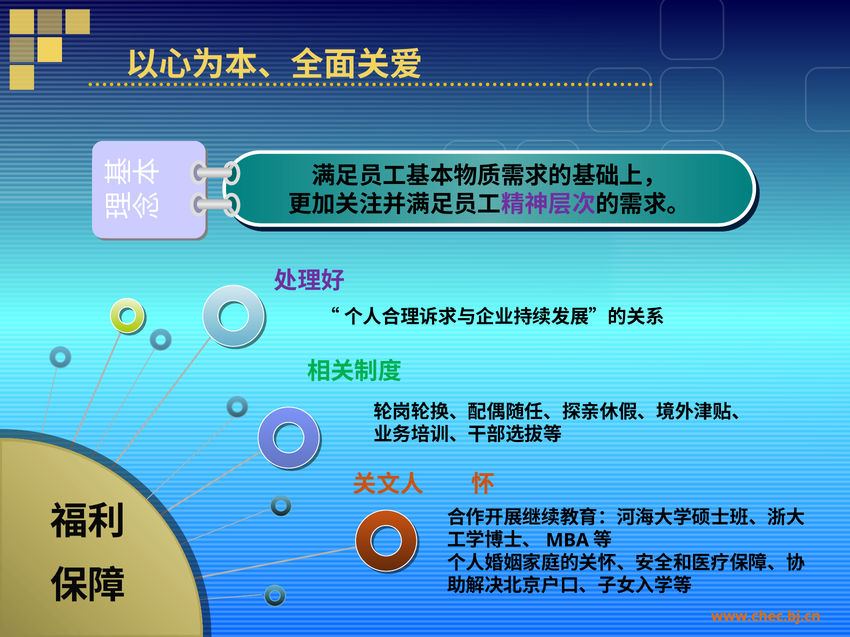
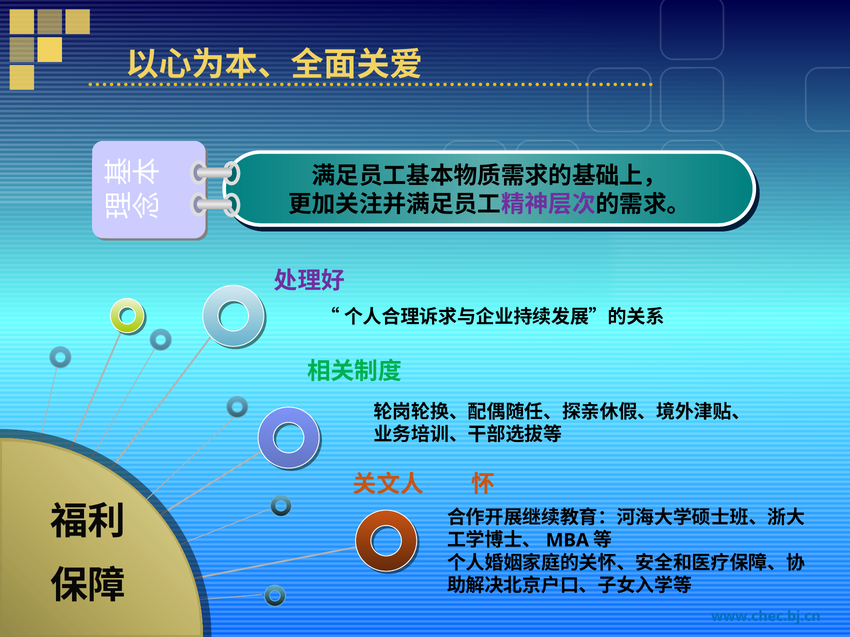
www.chec.bj.cn colour: orange -> blue (766, 617)
